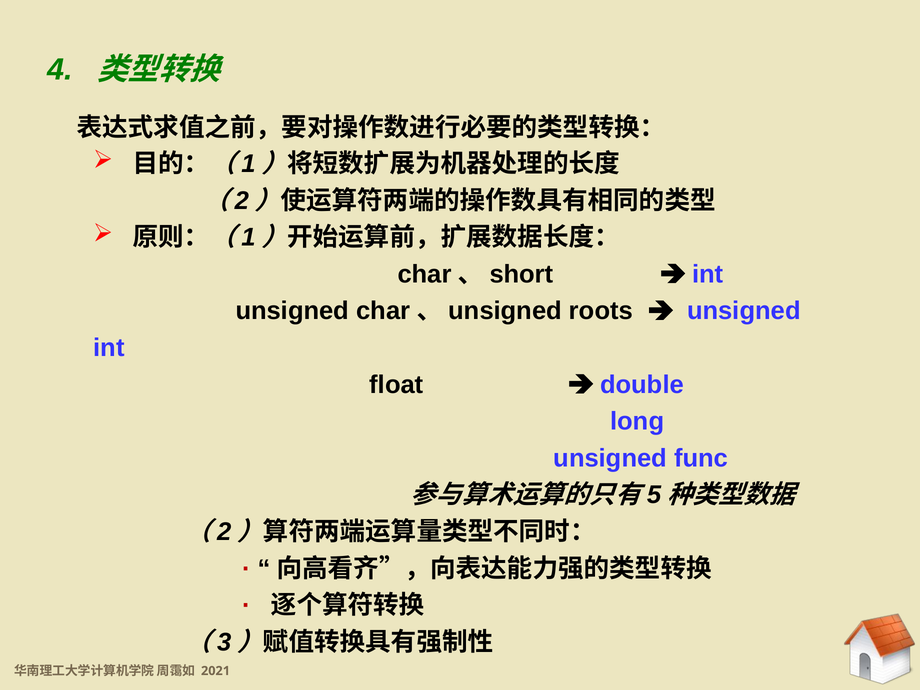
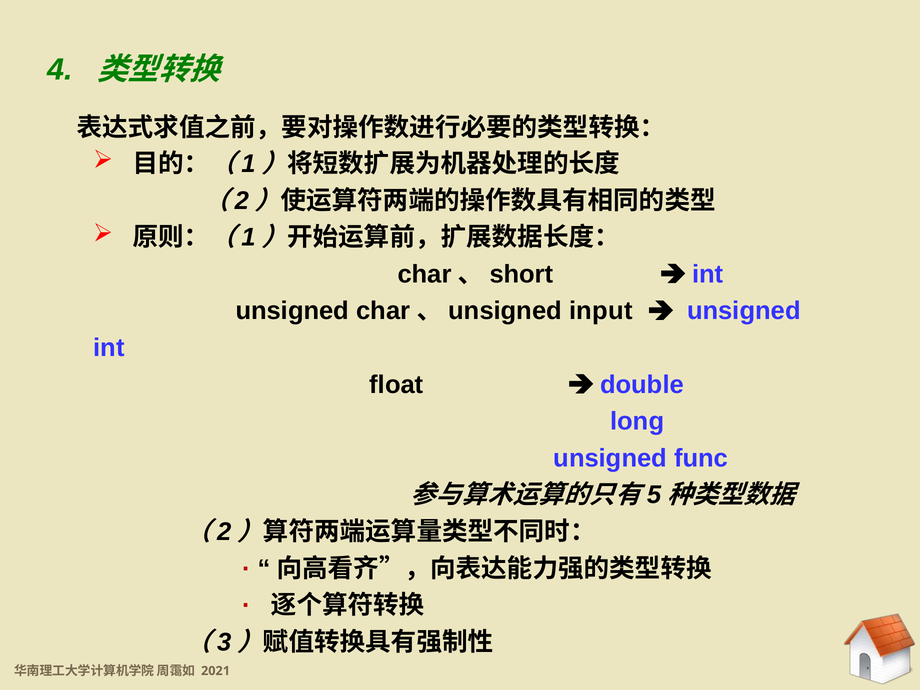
roots: roots -> input (601, 311)
